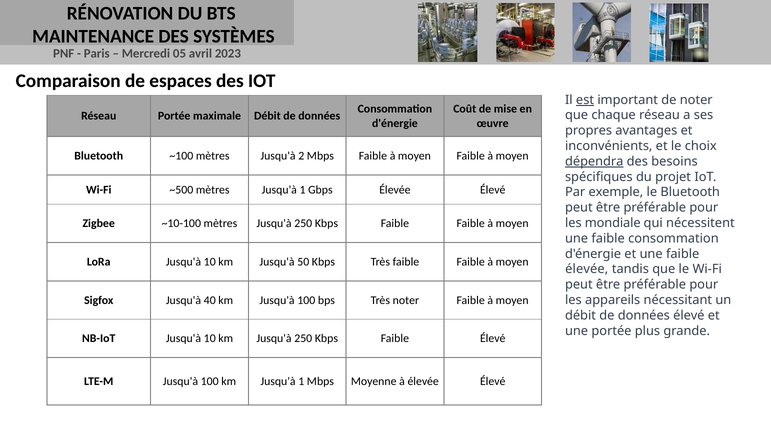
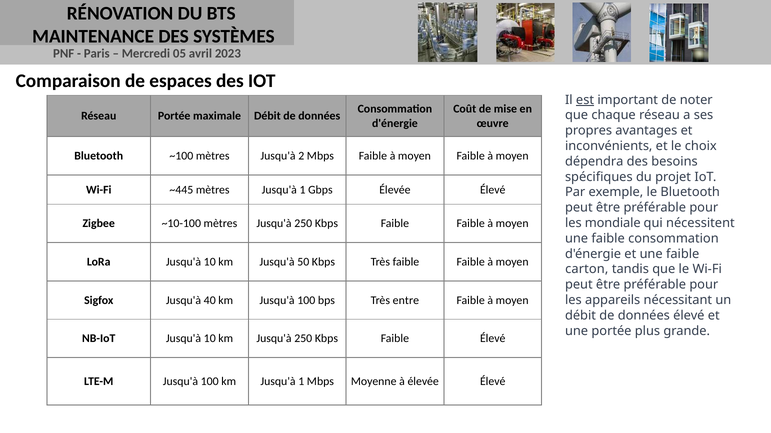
dépendra underline: present -> none (594, 162)
~500: ~500 -> ~445 (181, 190)
élevée: élevée -> carton (587, 270)
Très noter: noter -> entre (406, 301)
